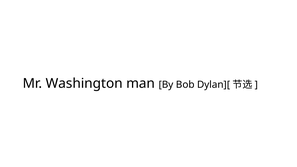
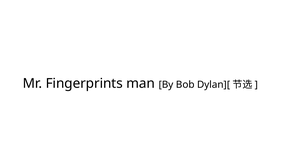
Washington: Washington -> Fingerprints (84, 83)
